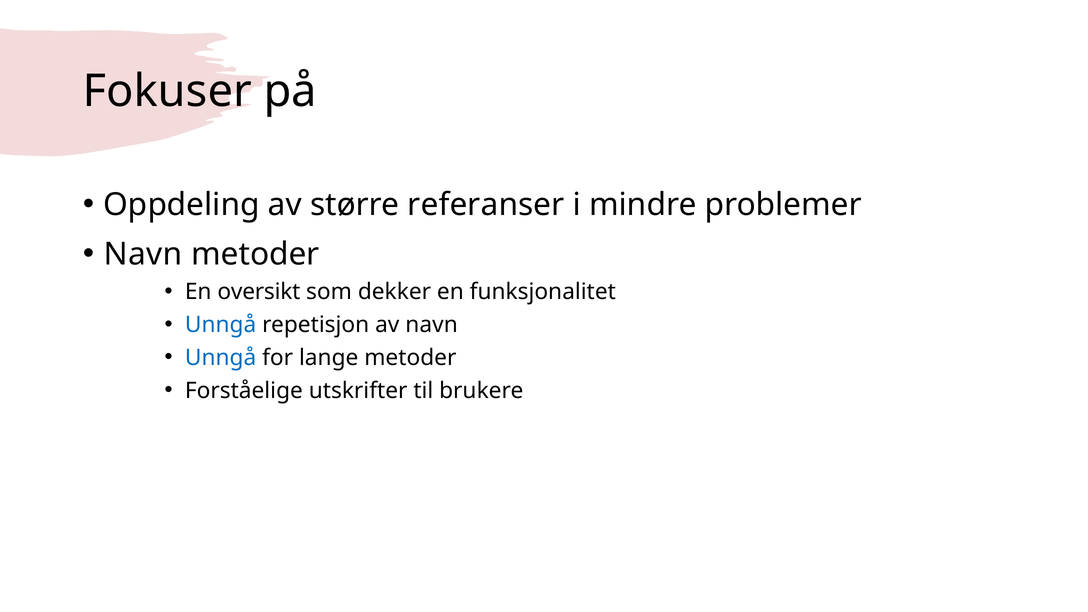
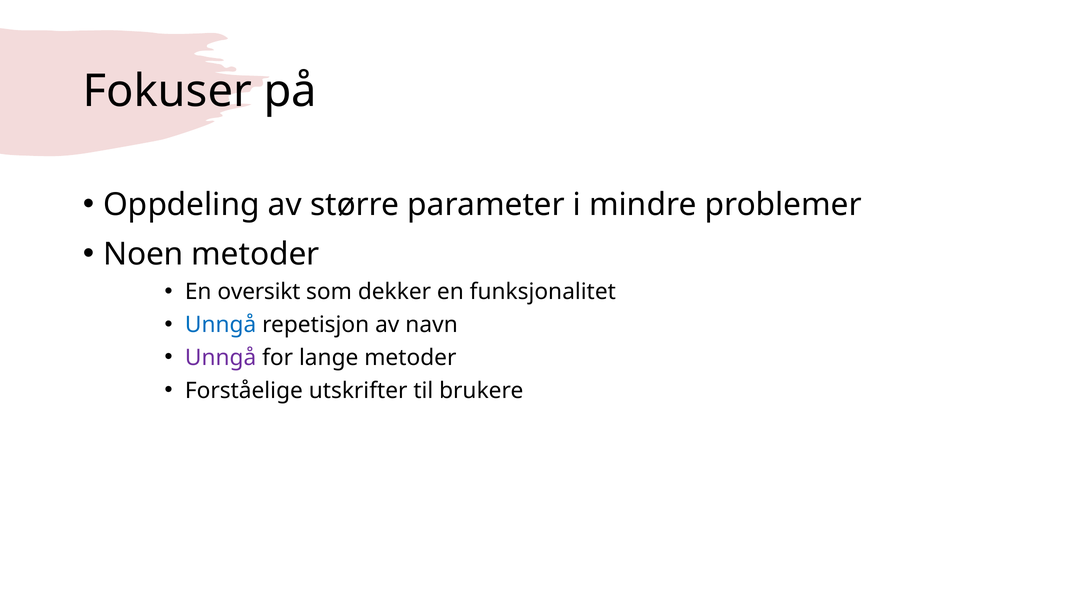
referanser: referanser -> parameter (486, 205)
Navn: Navn -> Noen (143, 254)
Unngå colour: blue -> purple (221, 358)
